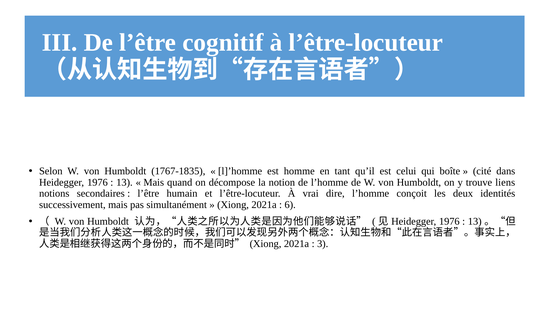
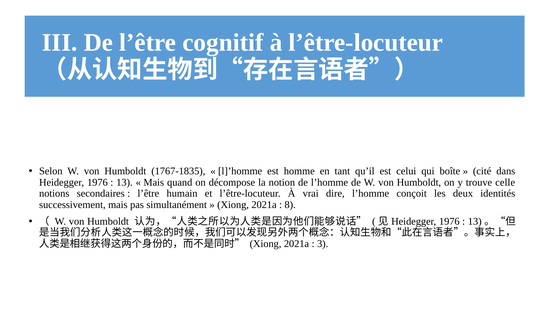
liens: liens -> celle (505, 182)
6: 6 -> 8 (290, 204)
